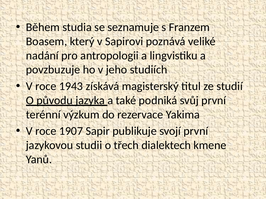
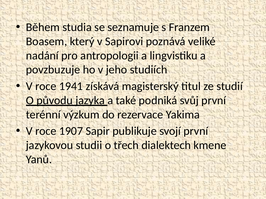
1943: 1943 -> 1941 (71, 86)
